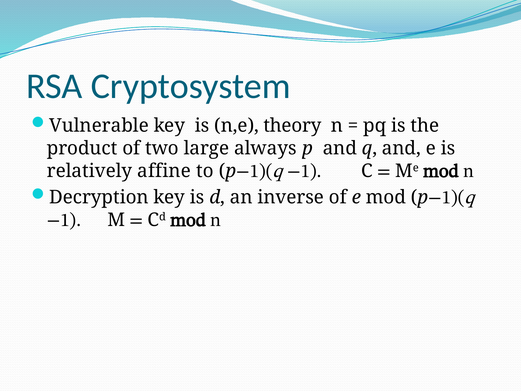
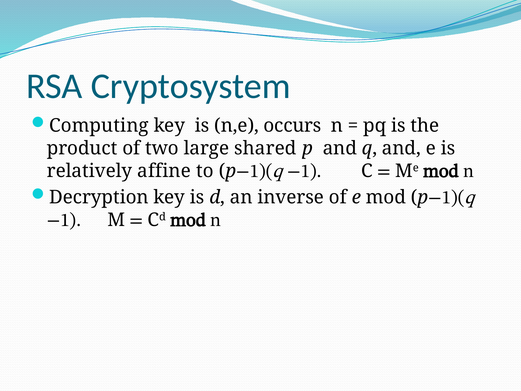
Vulnerable: Vulnerable -> Computing (99, 125)
theory: theory -> occurs (292, 125)
always: always -> shared (265, 148)
